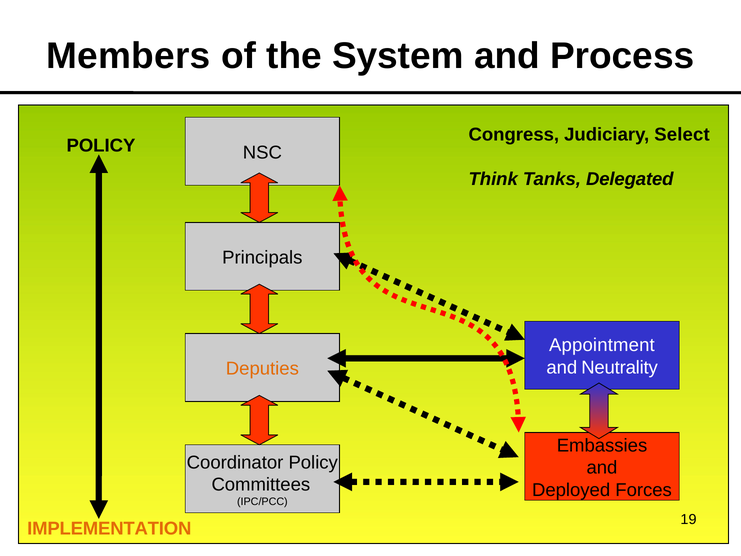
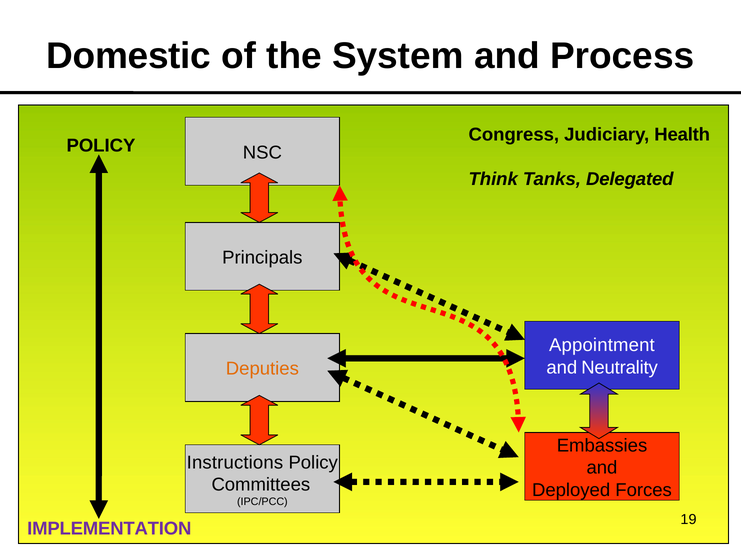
Members: Members -> Domestic (129, 56)
Select: Select -> Health (682, 135)
Coordinator: Coordinator -> Instructions (235, 462)
IMPLEMENTATION colour: orange -> purple (109, 529)
